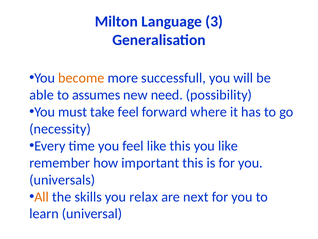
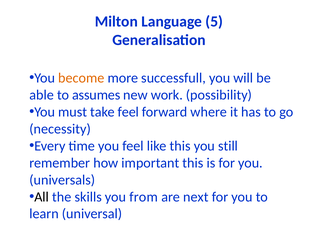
3: 3 -> 5 (214, 21)
need: need -> work (167, 95)
you like: like -> still (228, 146)
All colour: orange -> black (42, 196)
relax: relax -> from (144, 196)
